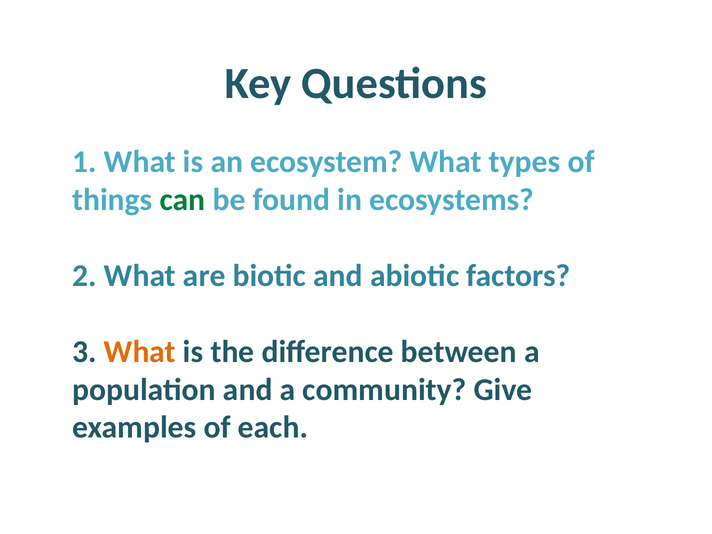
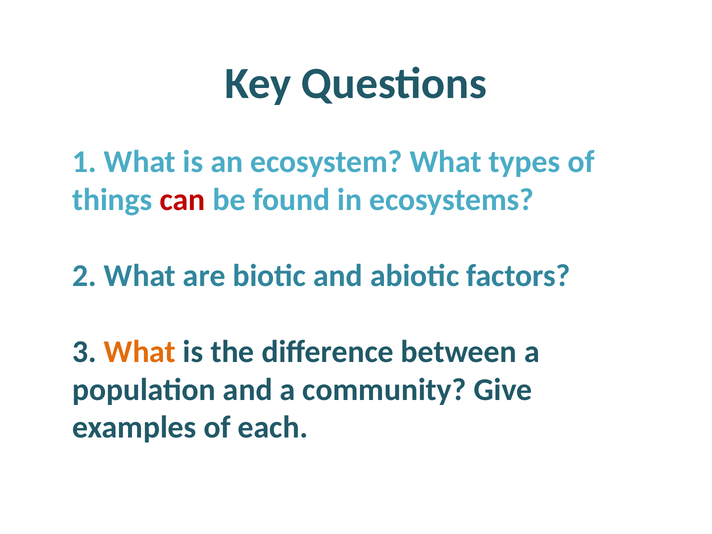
can colour: green -> red (183, 200)
